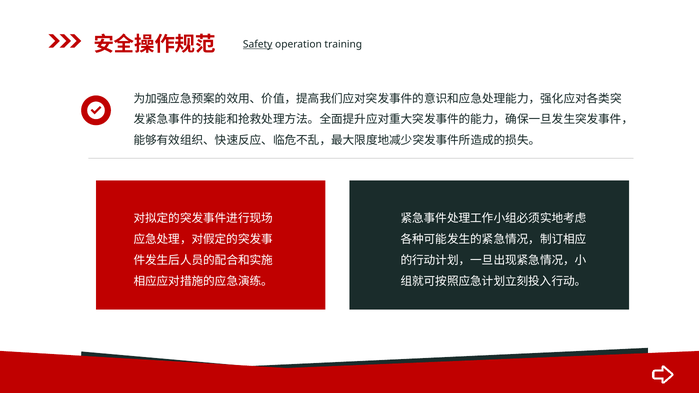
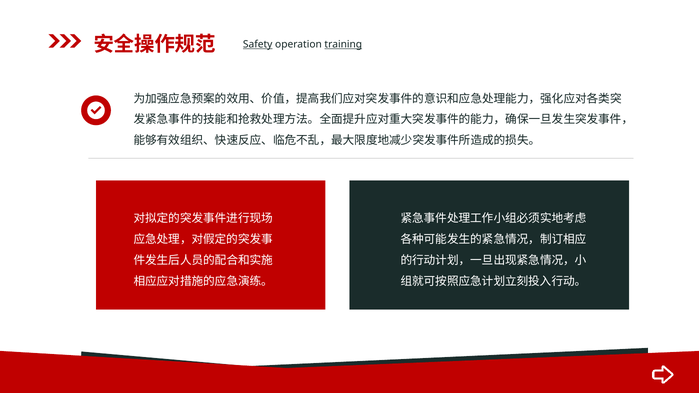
training underline: none -> present (343, 44)
